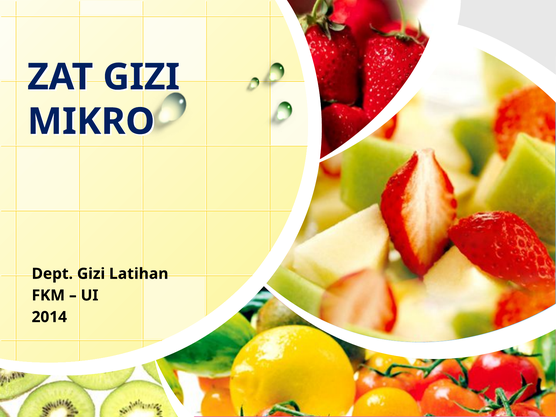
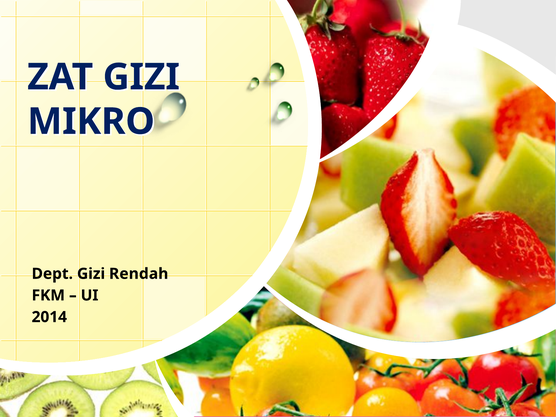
Latihan: Latihan -> Rendah (139, 274)
